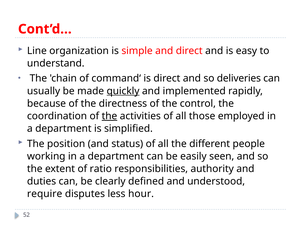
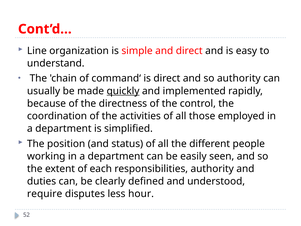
so deliveries: deliveries -> authority (239, 78)
the underline: present -> none (109, 116)
ratio: ratio -> each (101, 169)
